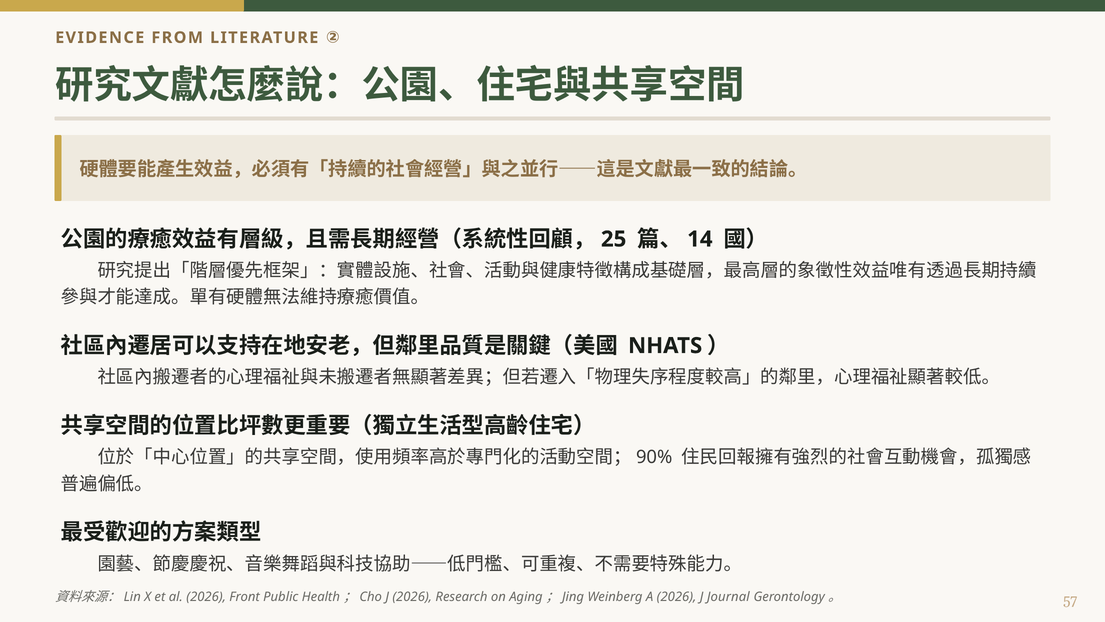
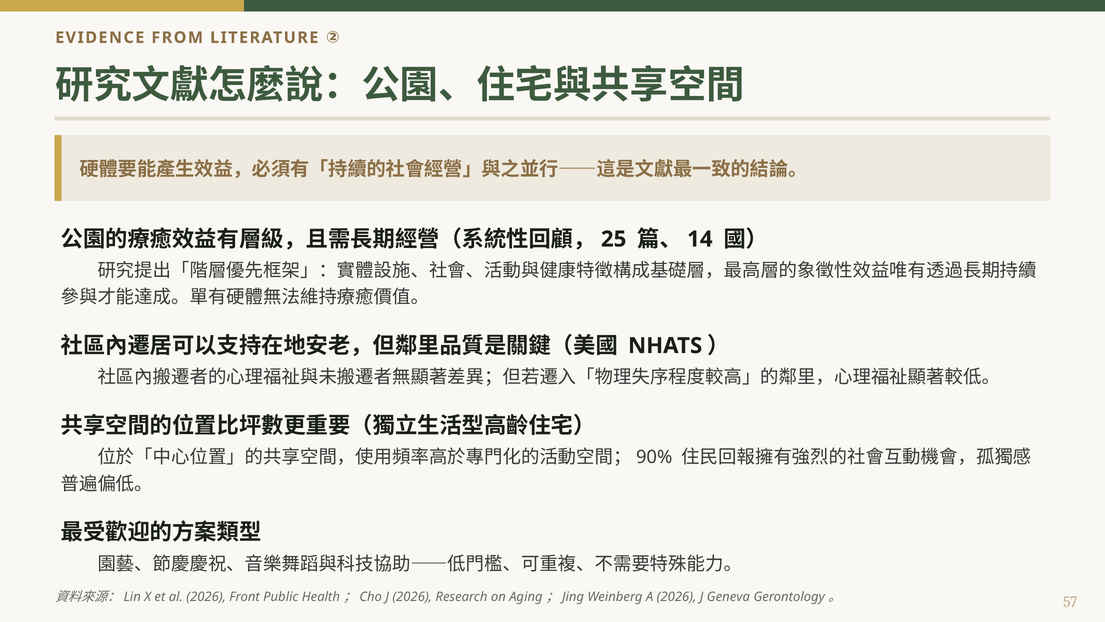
Journal: Journal -> Geneva (728, 596)
